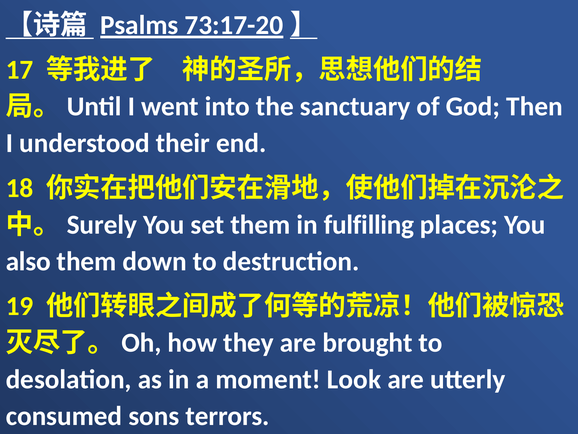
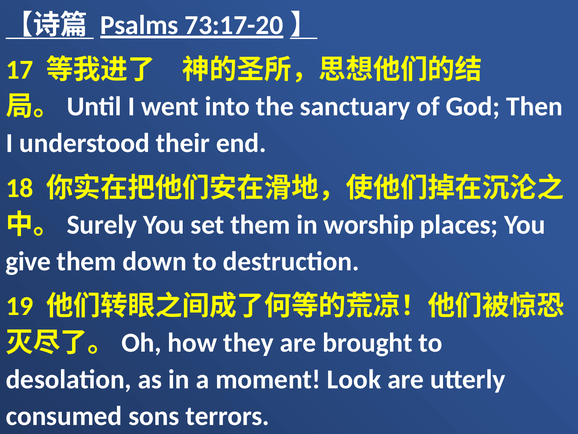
fulfilling: fulfilling -> worship (369, 224)
also: also -> give (28, 261)
